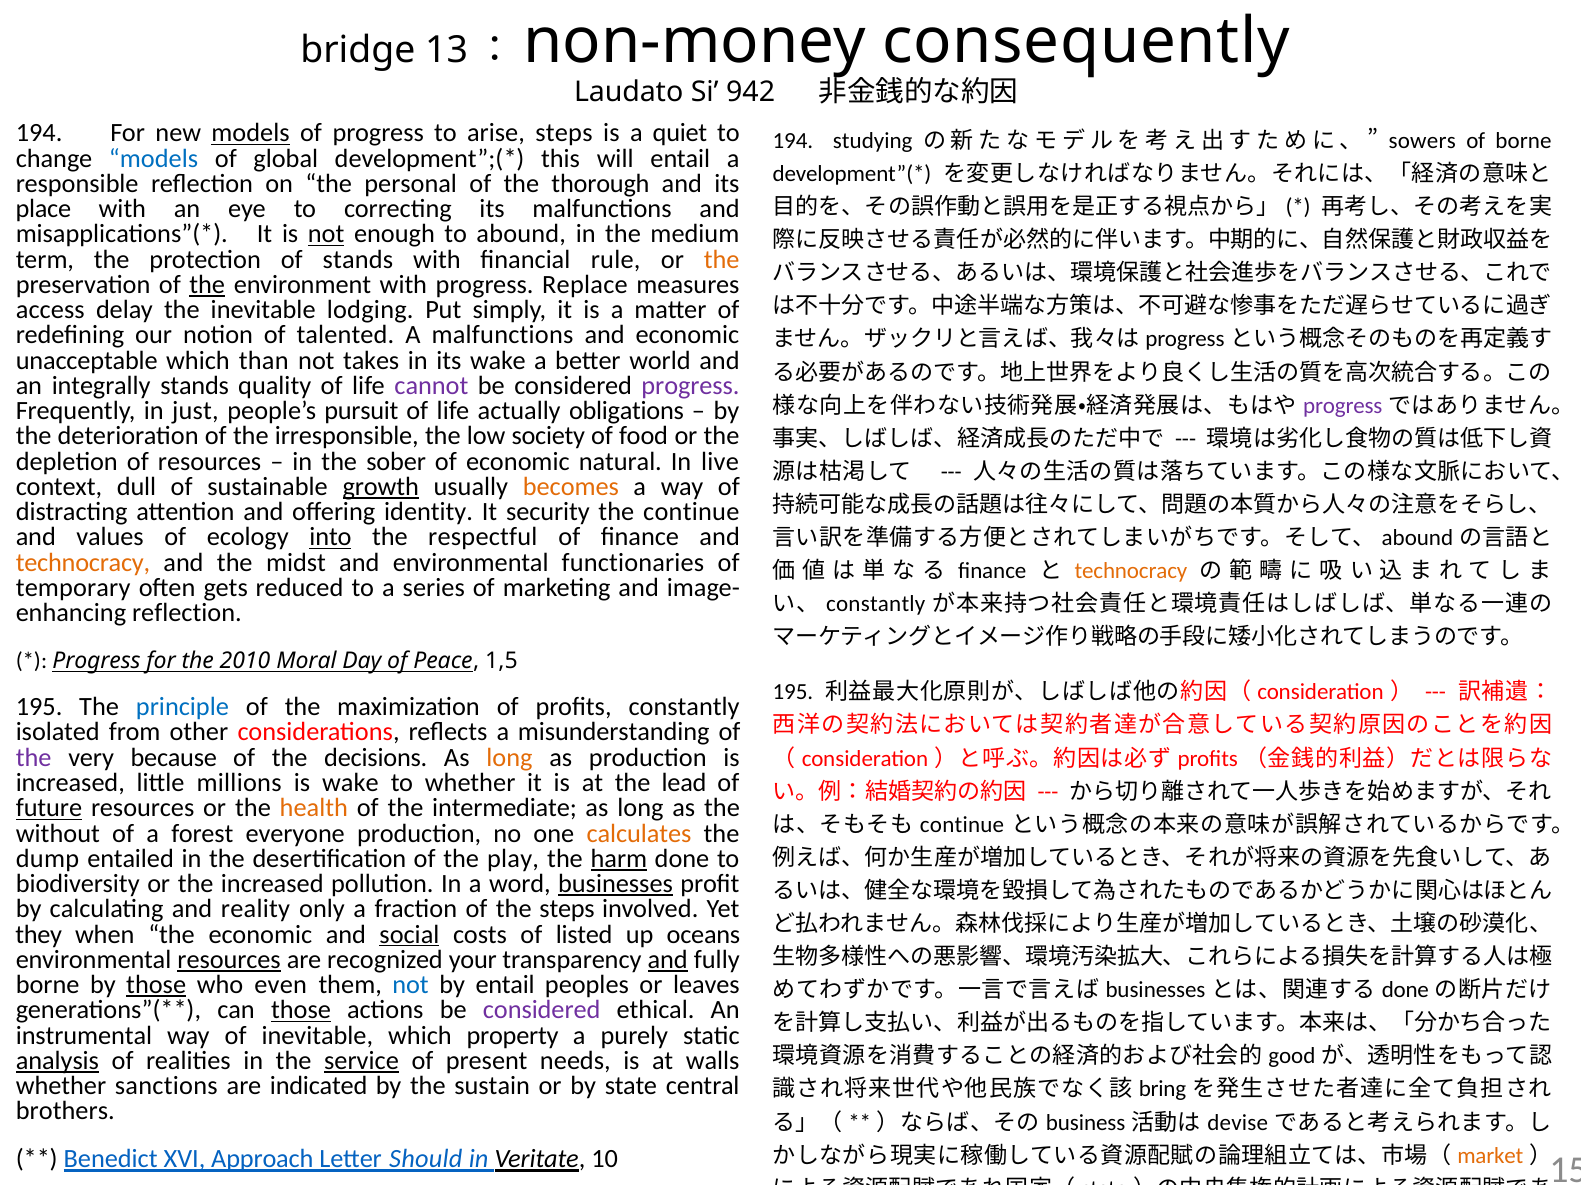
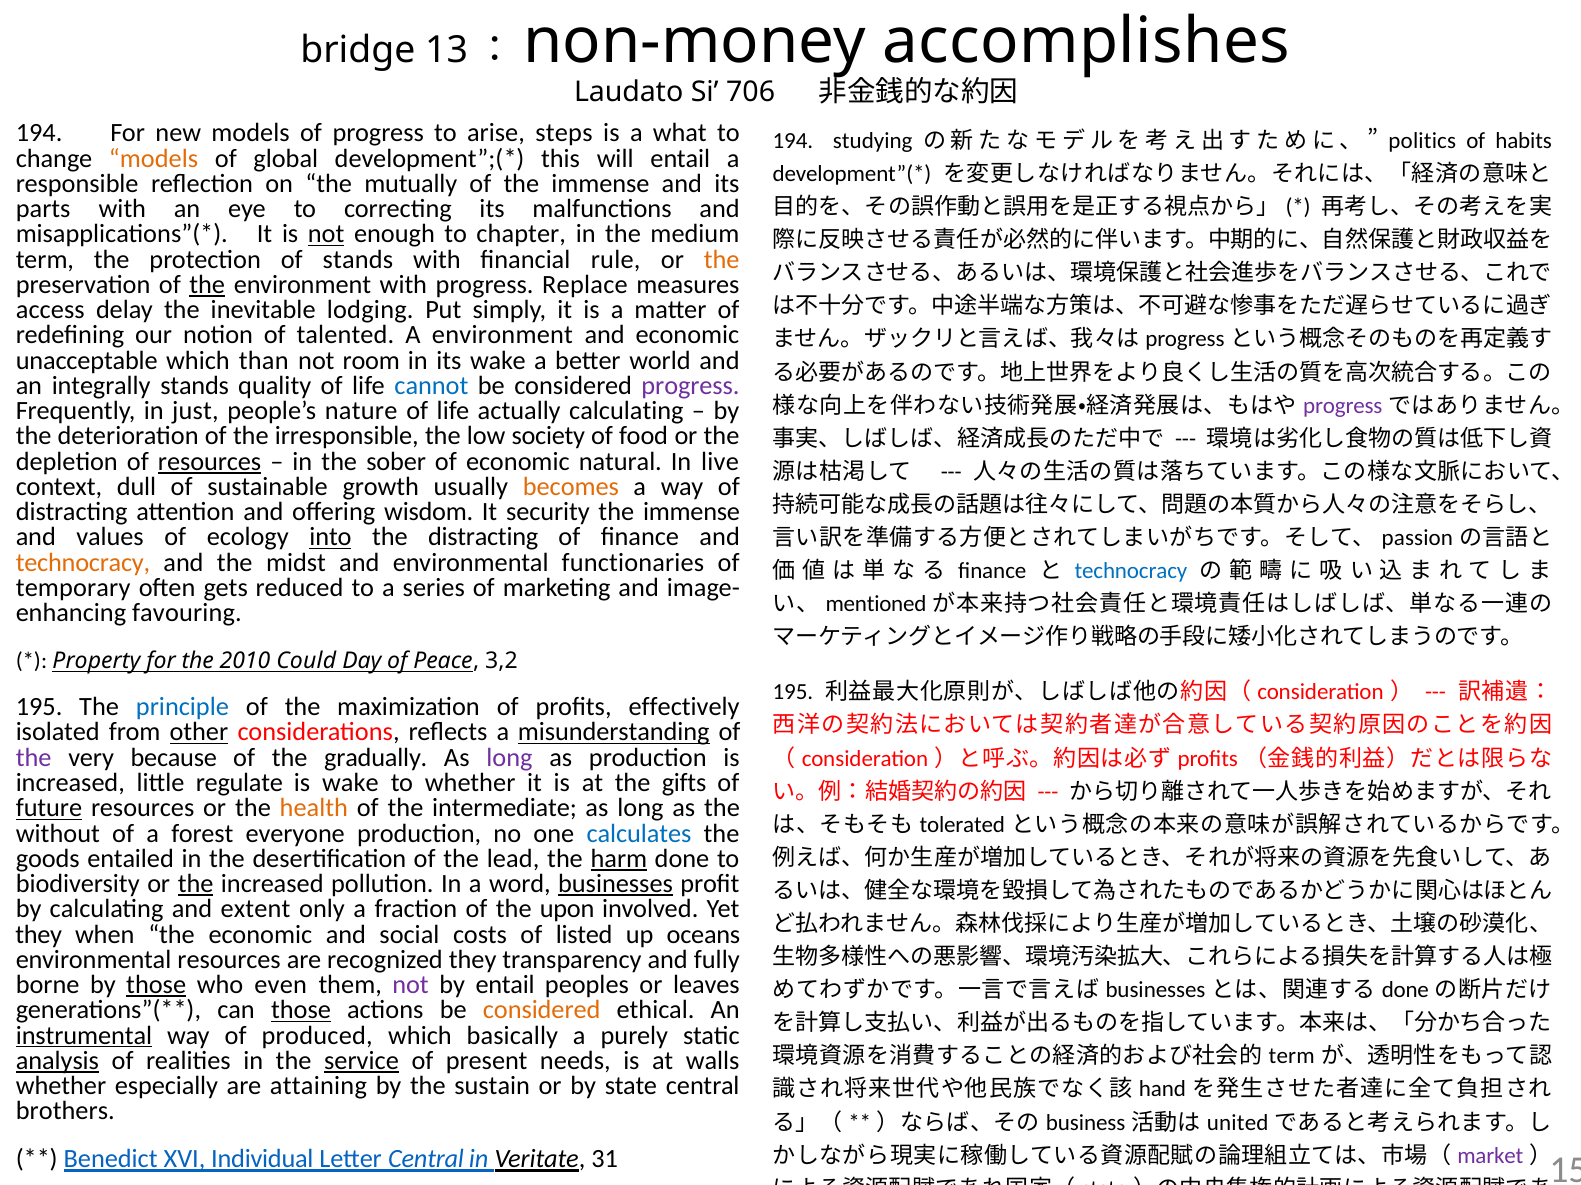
consequently: consequently -> accomplishes (1086, 42)
942: 942 -> 706 (751, 92)
models underline: present -> none (251, 133)
quiet: quiet -> what (680, 133)
sowers: sowers -> politics (1422, 141)
of borne: borne -> habits (1524, 141)
models colour: blue -> orange (154, 158)
personal: personal -> mutually (411, 184)
of the thorough: thorough -> immense (600, 184)
place: place -> parts (43, 209)
to abound: abound -> chapter (521, 234)
A malfunctions: malfunctions -> environment (503, 335)
takes: takes -> room (371, 361)
cannot colour: purple -> blue (431, 386)
pursuit: pursuit -> nature (361, 411)
actually obligations: obligations -> calculating (626, 411)
resources underline: none -> present (210, 462)
growth underline: present -> none (381, 487)
identity: identity -> wisdom (429, 512)
continue: continue -> immense (692, 512)
the respectful: respectful -> distracting (483, 538)
abound: abound -> passion (1417, 538)
technocracy colour: orange -> blue (1131, 571)
constantly: constantly -> mentioned (876, 605)
reflection: reflection -> favouring (187, 613)
Progress: Progress -> Property (96, 661)
Moral: Moral -> Could (306, 661)
1,5: 1,5 -> 3,2 (501, 661)
profits constantly: constantly -> effectively (684, 707)
other underline: none -> present (199, 733)
misunderstanding underline: none -> present (614, 733)
decisions: decisions -> gradually (376, 758)
long colour: orange -> purple (509, 758)
millions: millions -> regulate (239, 783)
lead: lead -> gifts (684, 783)
continue: continue -> tolerated (962, 825)
calculates colour: orange -> blue (639, 834)
dump: dump -> goods (48, 859)
play: play -> lead (513, 859)
the underline: none -> present (196, 884)
reality: reality -> extent (256, 910)
the steps: steps -> upon (567, 910)
social underline: present -> none (409, 935)
resources underline: present -> none (229, 960)
recognized your: your -> they (473, 960)
and underline: present -> none (668, 960)
not colour: blue -> purple (411, 985)
considered colour: purple -> orange (542, 1011)
instrumental underline: none -> present (84, 1036)
of inevitable: inevitable -> produced (317, 1036)
property: property -> basically (512, 1036)
good: good -> term (1292, 1057)
sanctions: sanctions -> especially (166, 1087)
indicated: indicated -> attaining (318, 1087)
bring: bring -> hand (1162, 1090)
devise: devise -> united (1238, 1123)
market colour: orange -> purple (1490, 1156)
Approach: Approach -> Individual (262, 1159)
Letter Should: Should -> Central (426, 1159)
10: 10 -> 31 (605, 1159)
